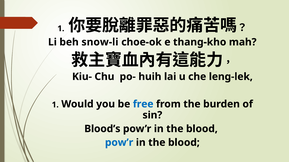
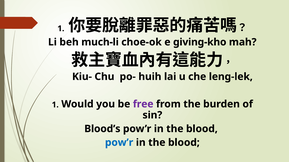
snow-li: snow-li -> much-li (100, 42)
thang-kho: thang-kho -> giving-kho (200, 42)
free colour: blue -> purple (143, 104)
